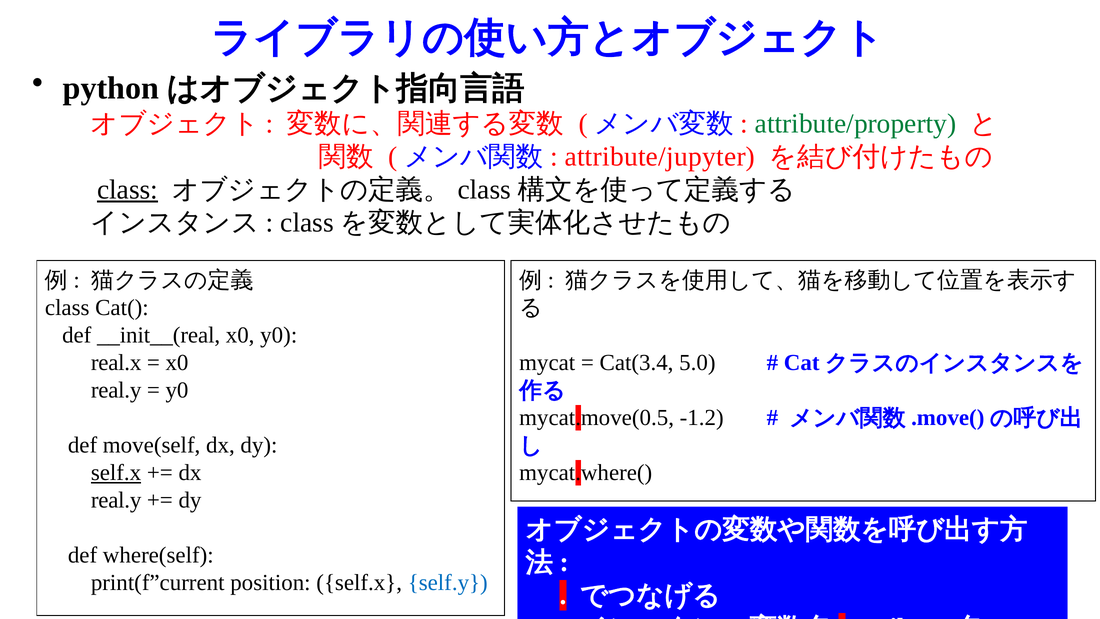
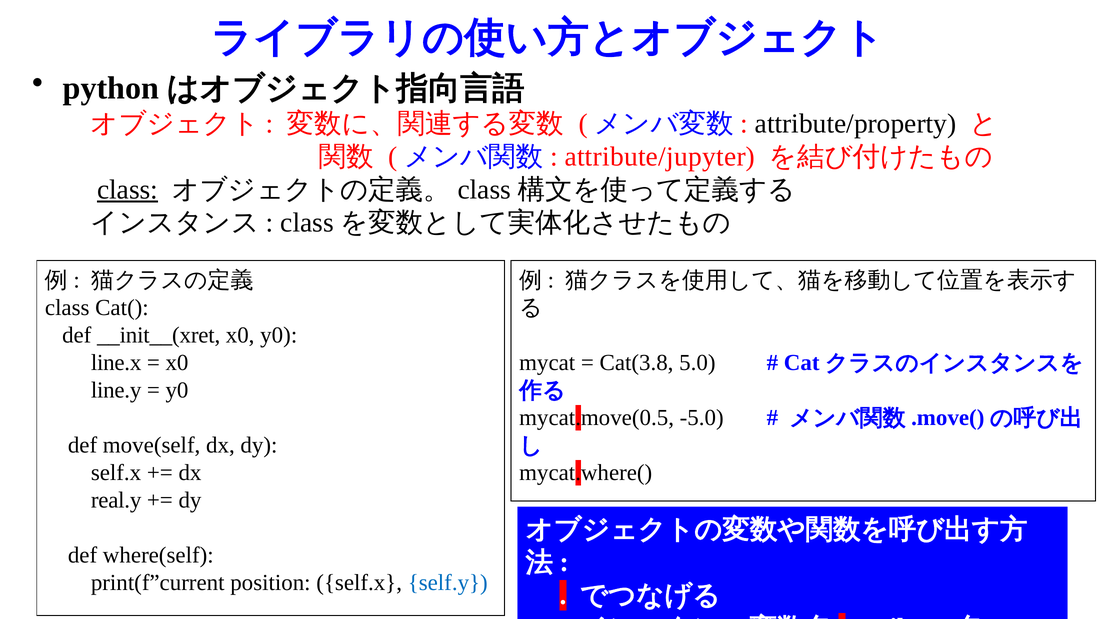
attribute/property colour: green -> black (856, 124)
__init__(real: __init__(real -> __init__(xret (159, 335)
real.x: real.x -> line.x (116, 363)
Cat(3.4: Cat(3.4 -> Cat(3.8 (637, 363)
real.y: real.y -> line.y (116, 390)
-1.2: -1.2 -> -5.0 (702, 418)
self.x underline: present -> none (116, 473)
